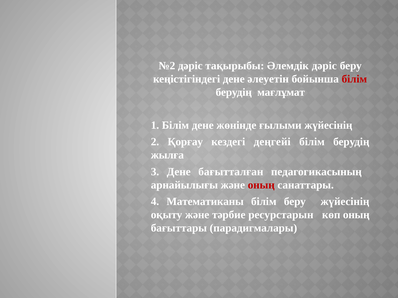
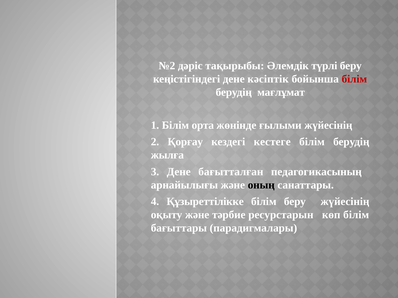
Әлемдік дәріс: дәріс -> түрлі (324, 66)
әлеуетін: әлеуетін -> кәсіптік (268, 79)
Білім дене: дене -> орта (203, 125)
деңгейі: деңгейі -> кестеге (272, 142)
оның colour: red -> black (261, 185)
Математиканы: Математиканы -> Құзыреттілікке (205, 202)
көп оның: оның -> білім (356, 215)
